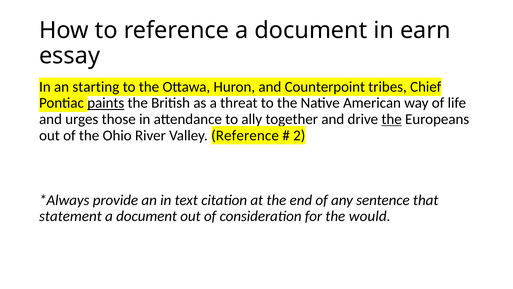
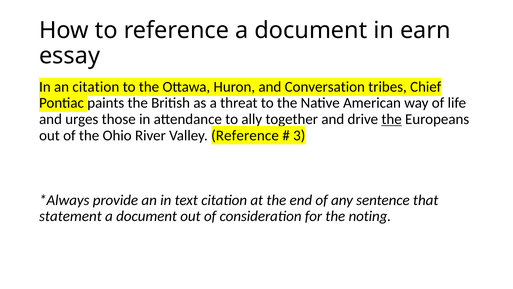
starting: starting -> citation (96, 87)
Counterpoint: Counterpoint -> Conversation (325, 87)
paints underline: present -> none (106, 103)
2: 2 -> 3 (299, 135)
would: would -> noting (370, 216)
